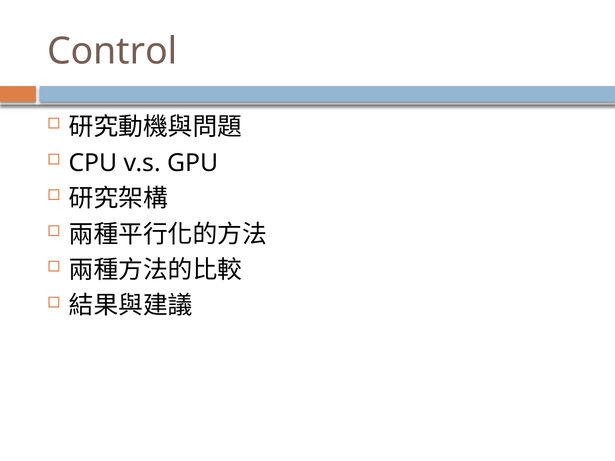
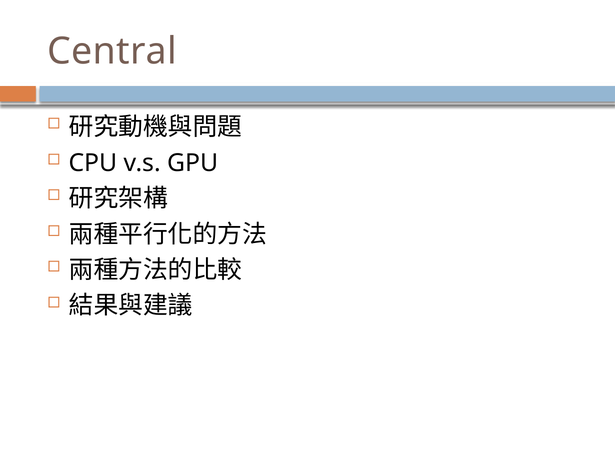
Control: Control -> Central (112, 51)
